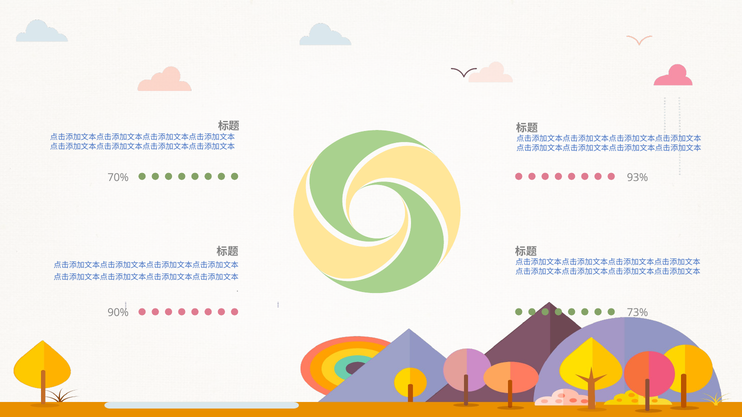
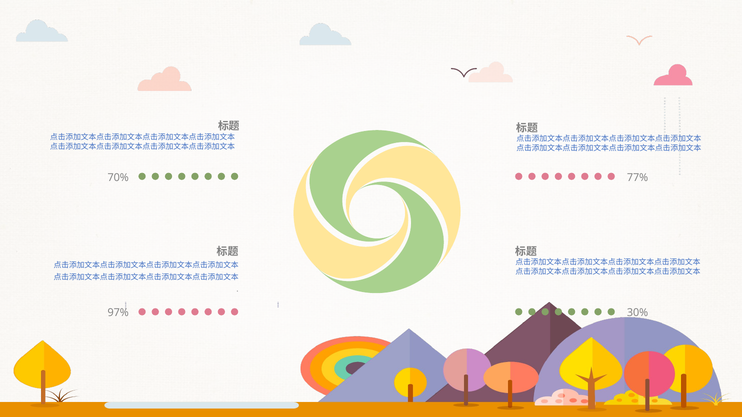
93%: 93% -> 77% (638, 178)
90%: 90% -> 97% (118, 313)
73%: 73% -> 30% (638, 313)
